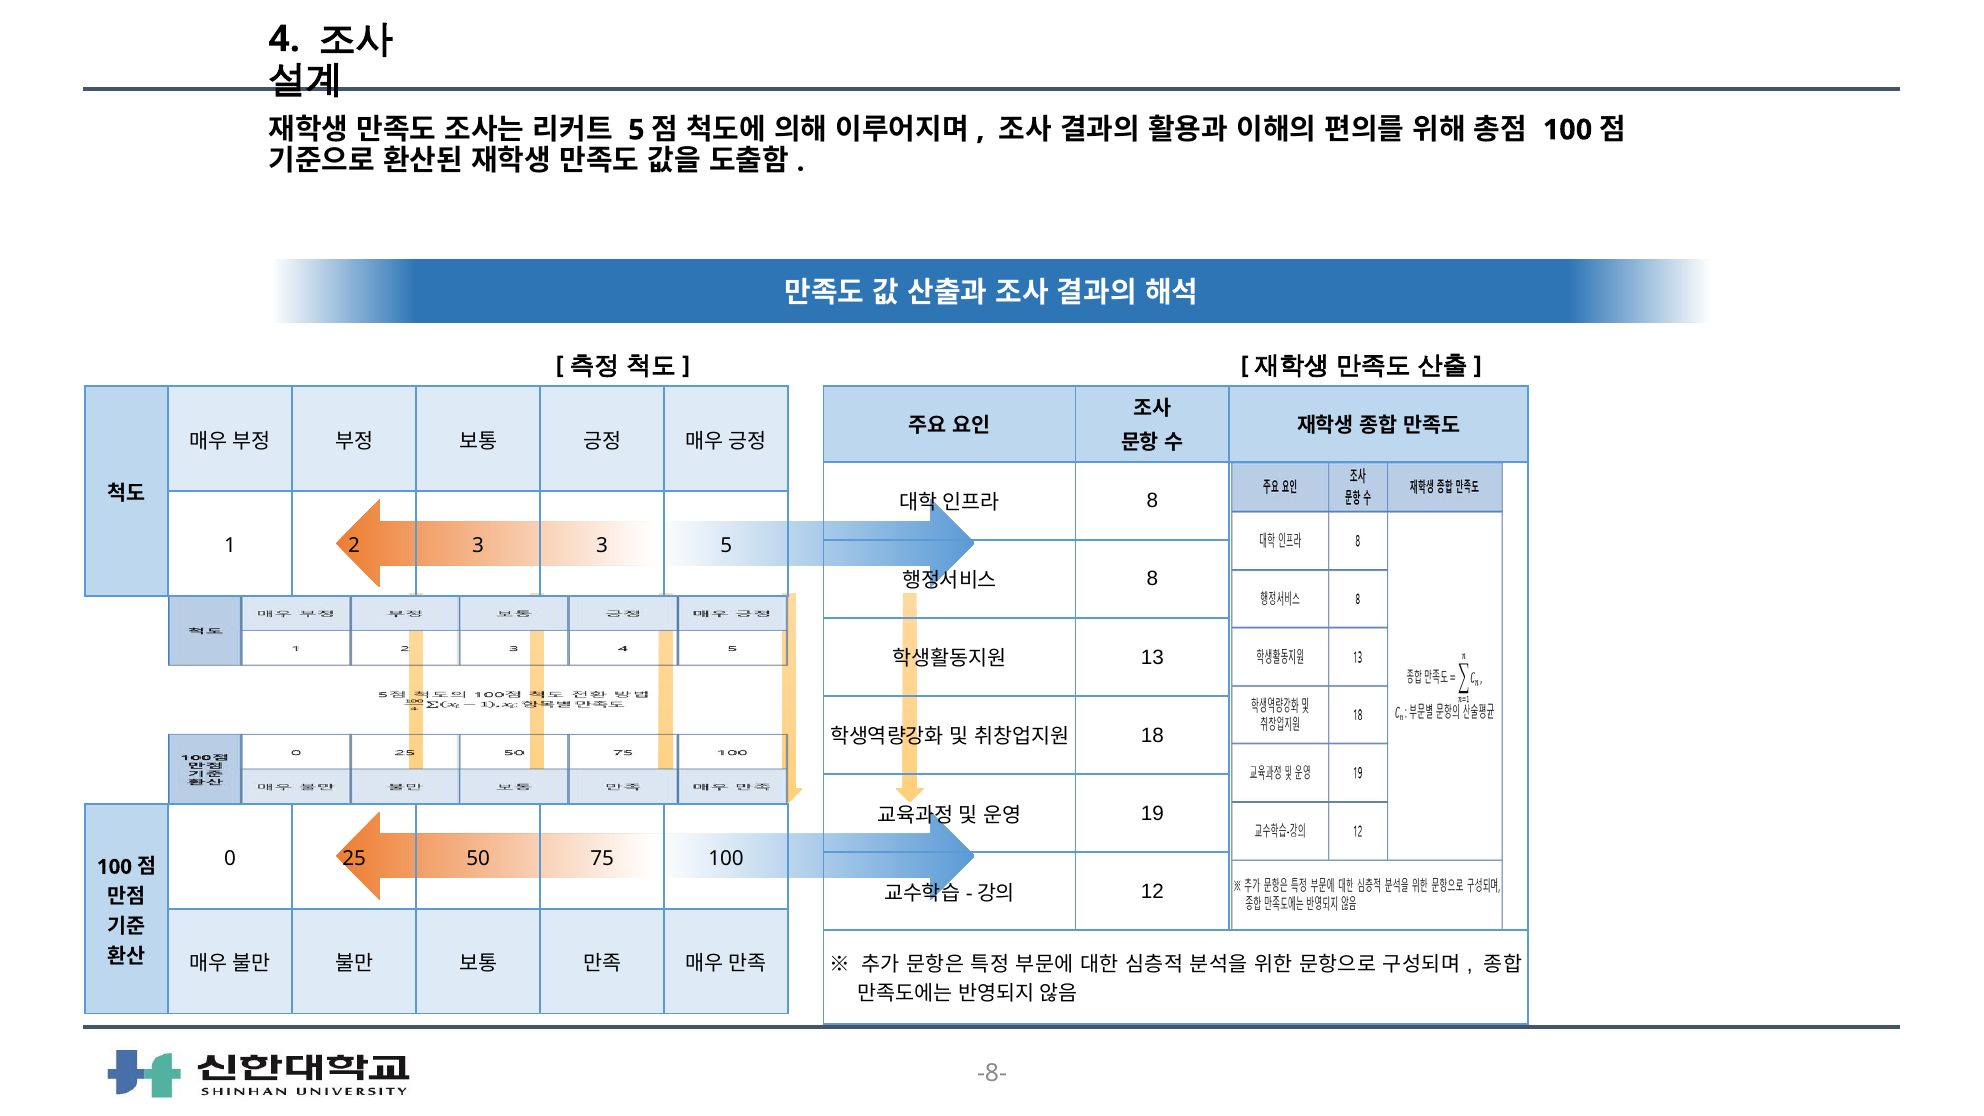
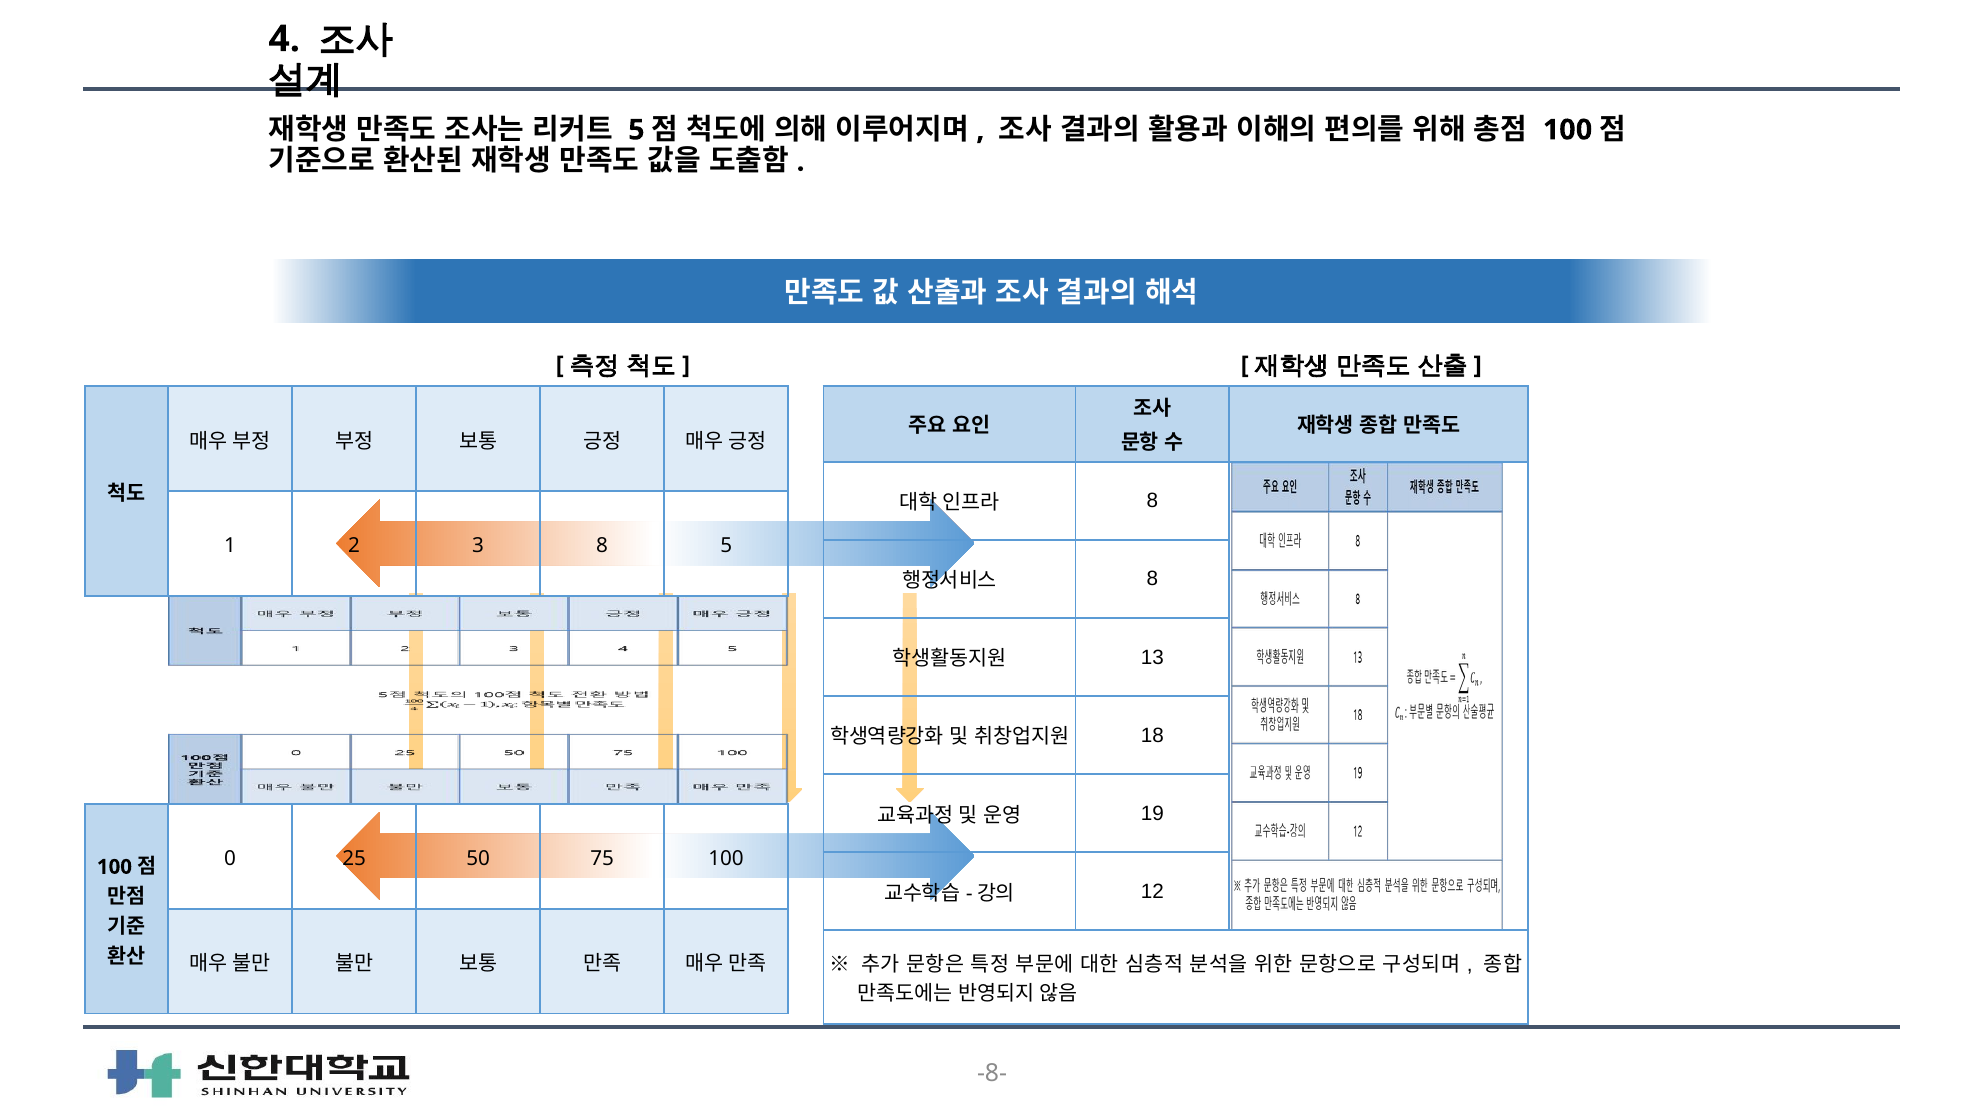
3: 3 -> 8 (602, 545)
